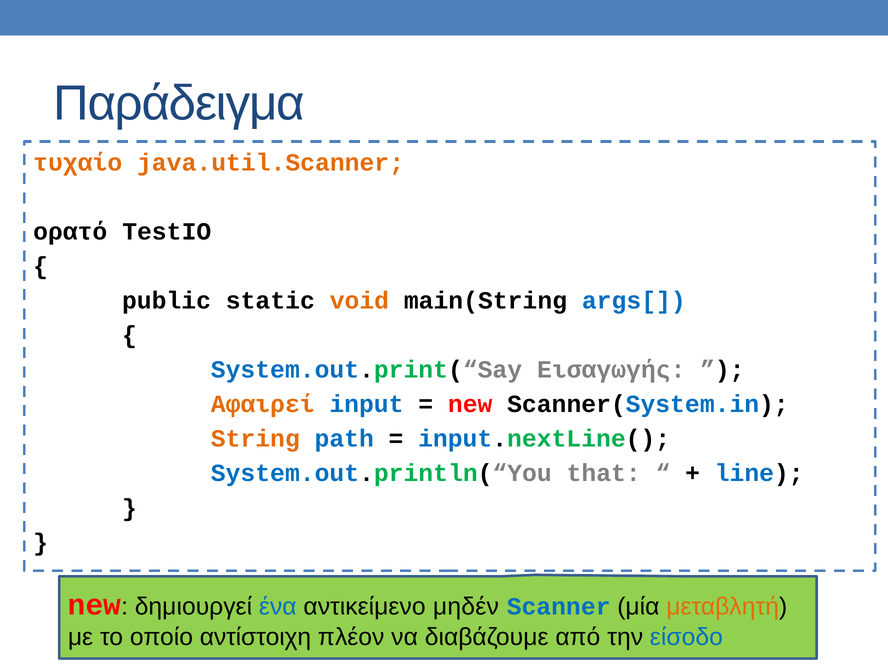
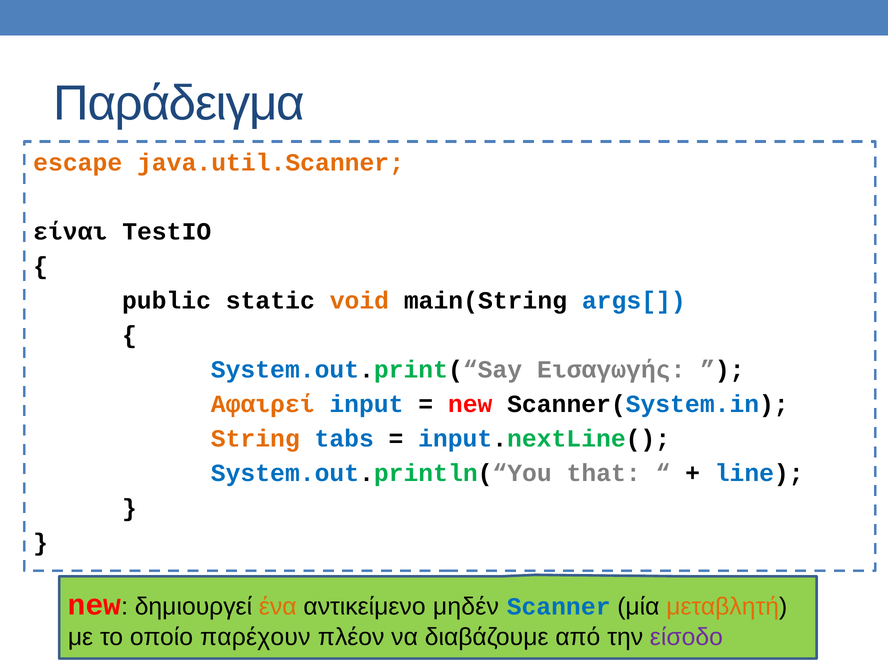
τυχαίο: τυχαίο -> escape (78, 162)
ορατό: ορατό -> είναι (70, 232)
path: path -> tabs (344, 439)
ένα colour: blue -> orange (278, 606)
αντίστοιχη: αντίστοιχη -> παρέχουν (255, 637)
είσοδο colour: blue -> purple (686, 637)
